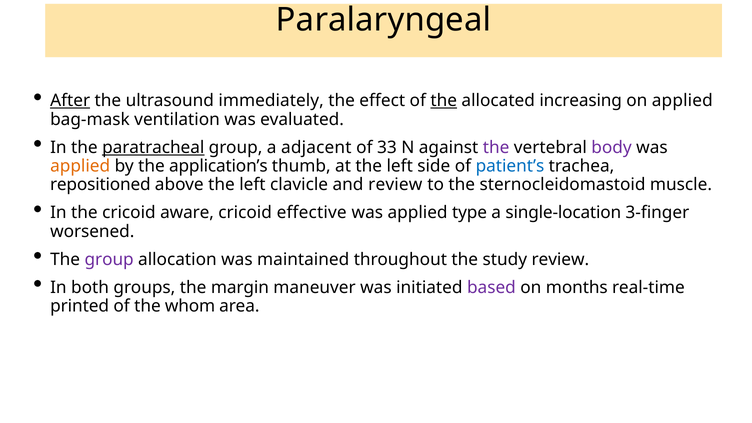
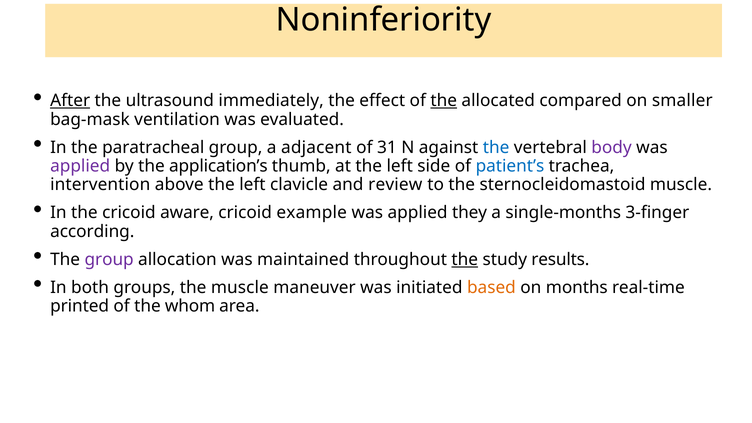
Paralaryngeal: Paralaryngeal -> Noninferiority (384, 20)
increasing: increasing -> compared (581, 101)
on applied: applied -> smaller (682, 101)
paratracheal underline: present -> none (153, 147)
33: 33 -> 31 (387, 147)
the colour: purple -> blue (496, 147)
applied colour: orange -> purple (80, 166)
repositioned: repositioned -> intervention (100, 185)
effective: effective -> example (312, 213)
type: type -> they (470, 213)
single-location: single-location -> single-months (563, 213)
worsened: worsened -> according (92, 231)
the underline: none -> present (465, 259)
study review: review -> results (560, 259)
the margin: margin -> muscle (240, 288)
based colour: purple -> orange (491, 288)
